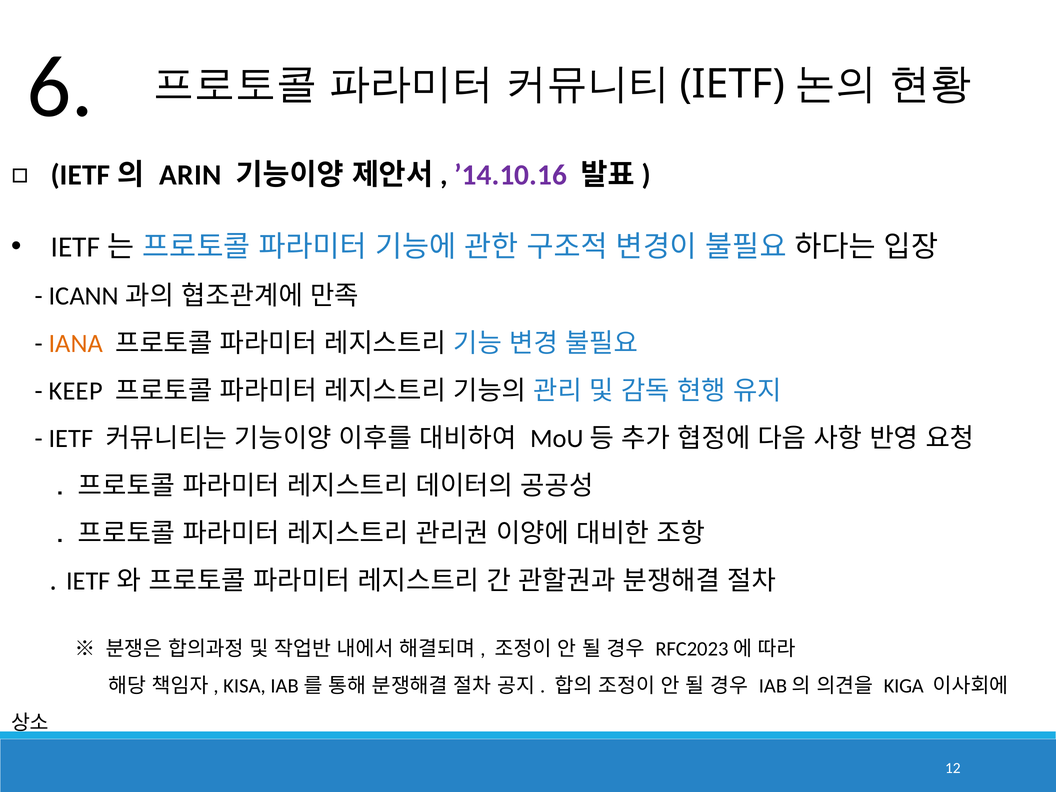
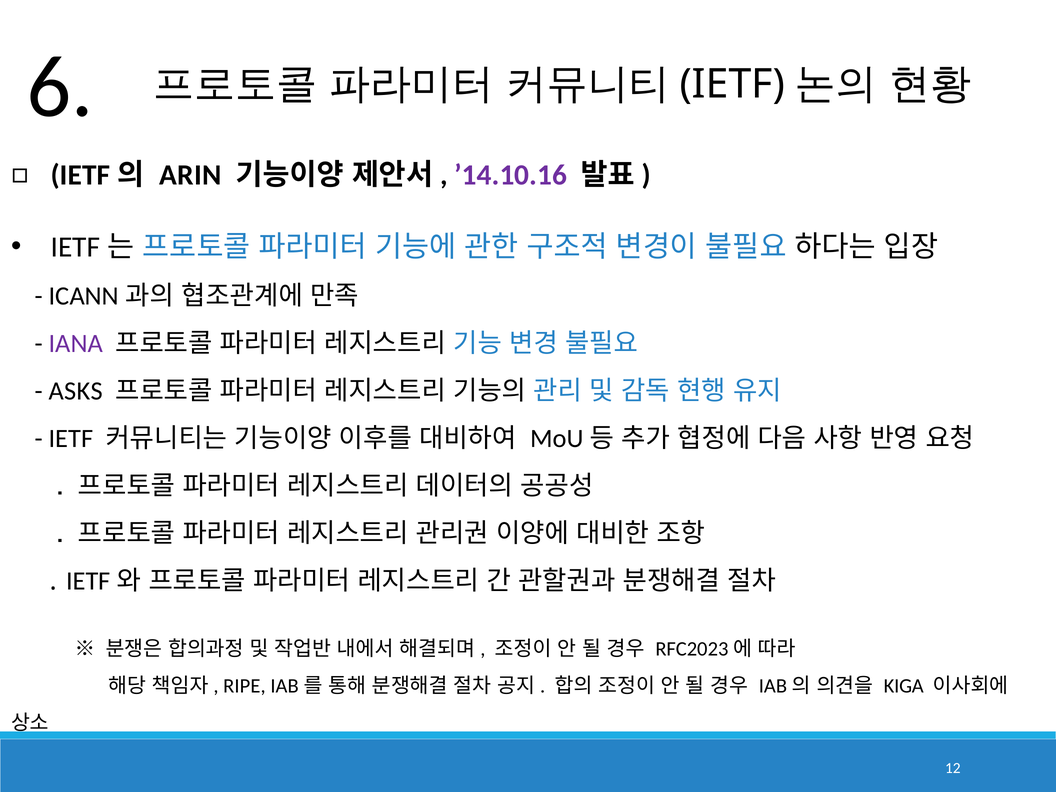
IANA colour: orange -> purple (76, 344)
KEEP: KEEP -> ASKS (76, 391)
KISA: KISA -> RIPE (244, 686)
